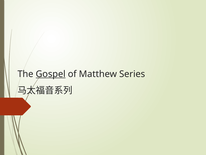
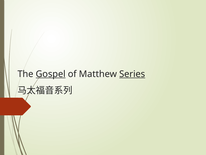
Series underline: none -> present (132, 74)
